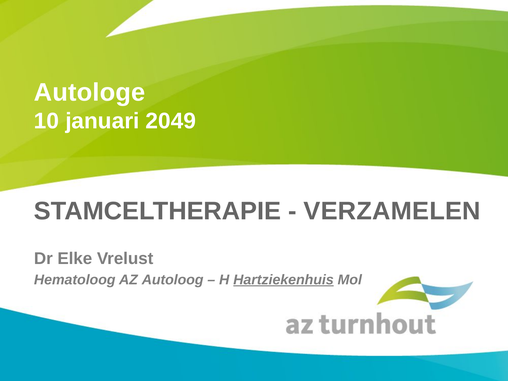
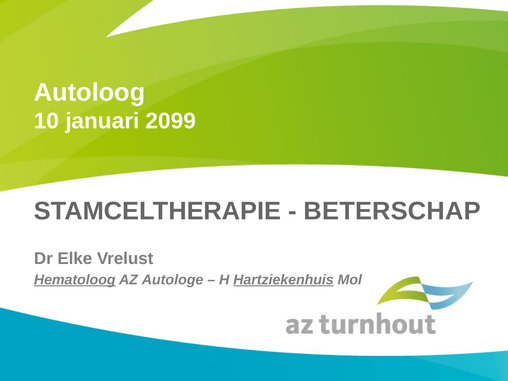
Autologe: Autologe -> Autoloog (90, 92)
2049: 2049 -> 2099 (171, 121)
VERZAMELEN: VERZAMELEN -> BETERSCHAP (392, 211)
Hematoloog underline: none -> present (75, 280)
Autoloog: Autoloog -> Autologe (173, 280)
